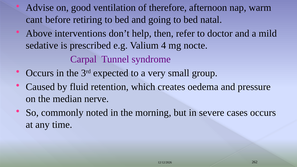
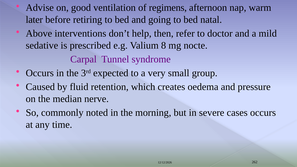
therefore: therefore -> regimens (168, 8)
cant: cant -> later (34, 20)
4: 4 -> 8 (164, 45)
